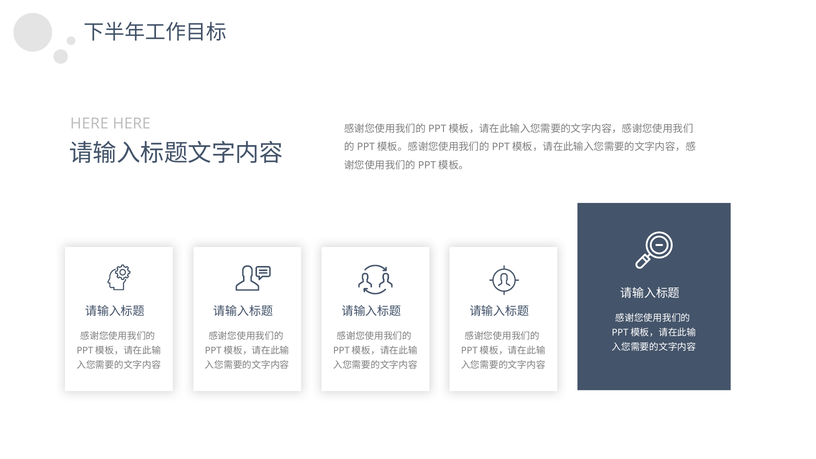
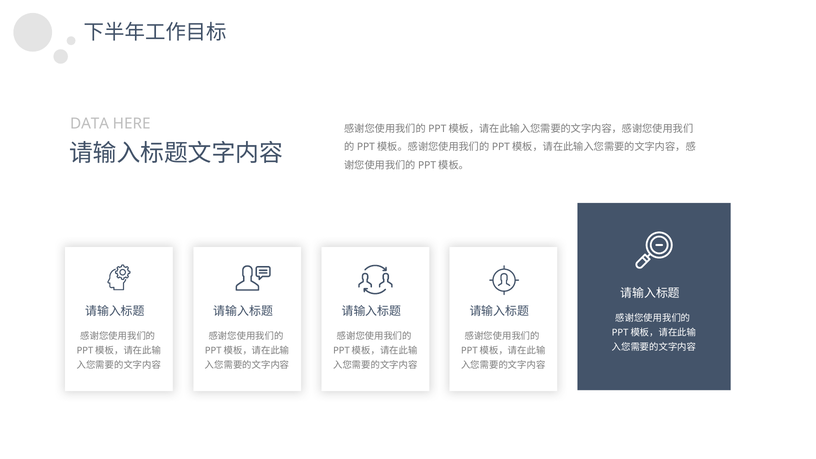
HERE: HERE -> DATA (90, 124)
